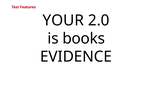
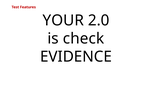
books: books -> check (83, 38)
